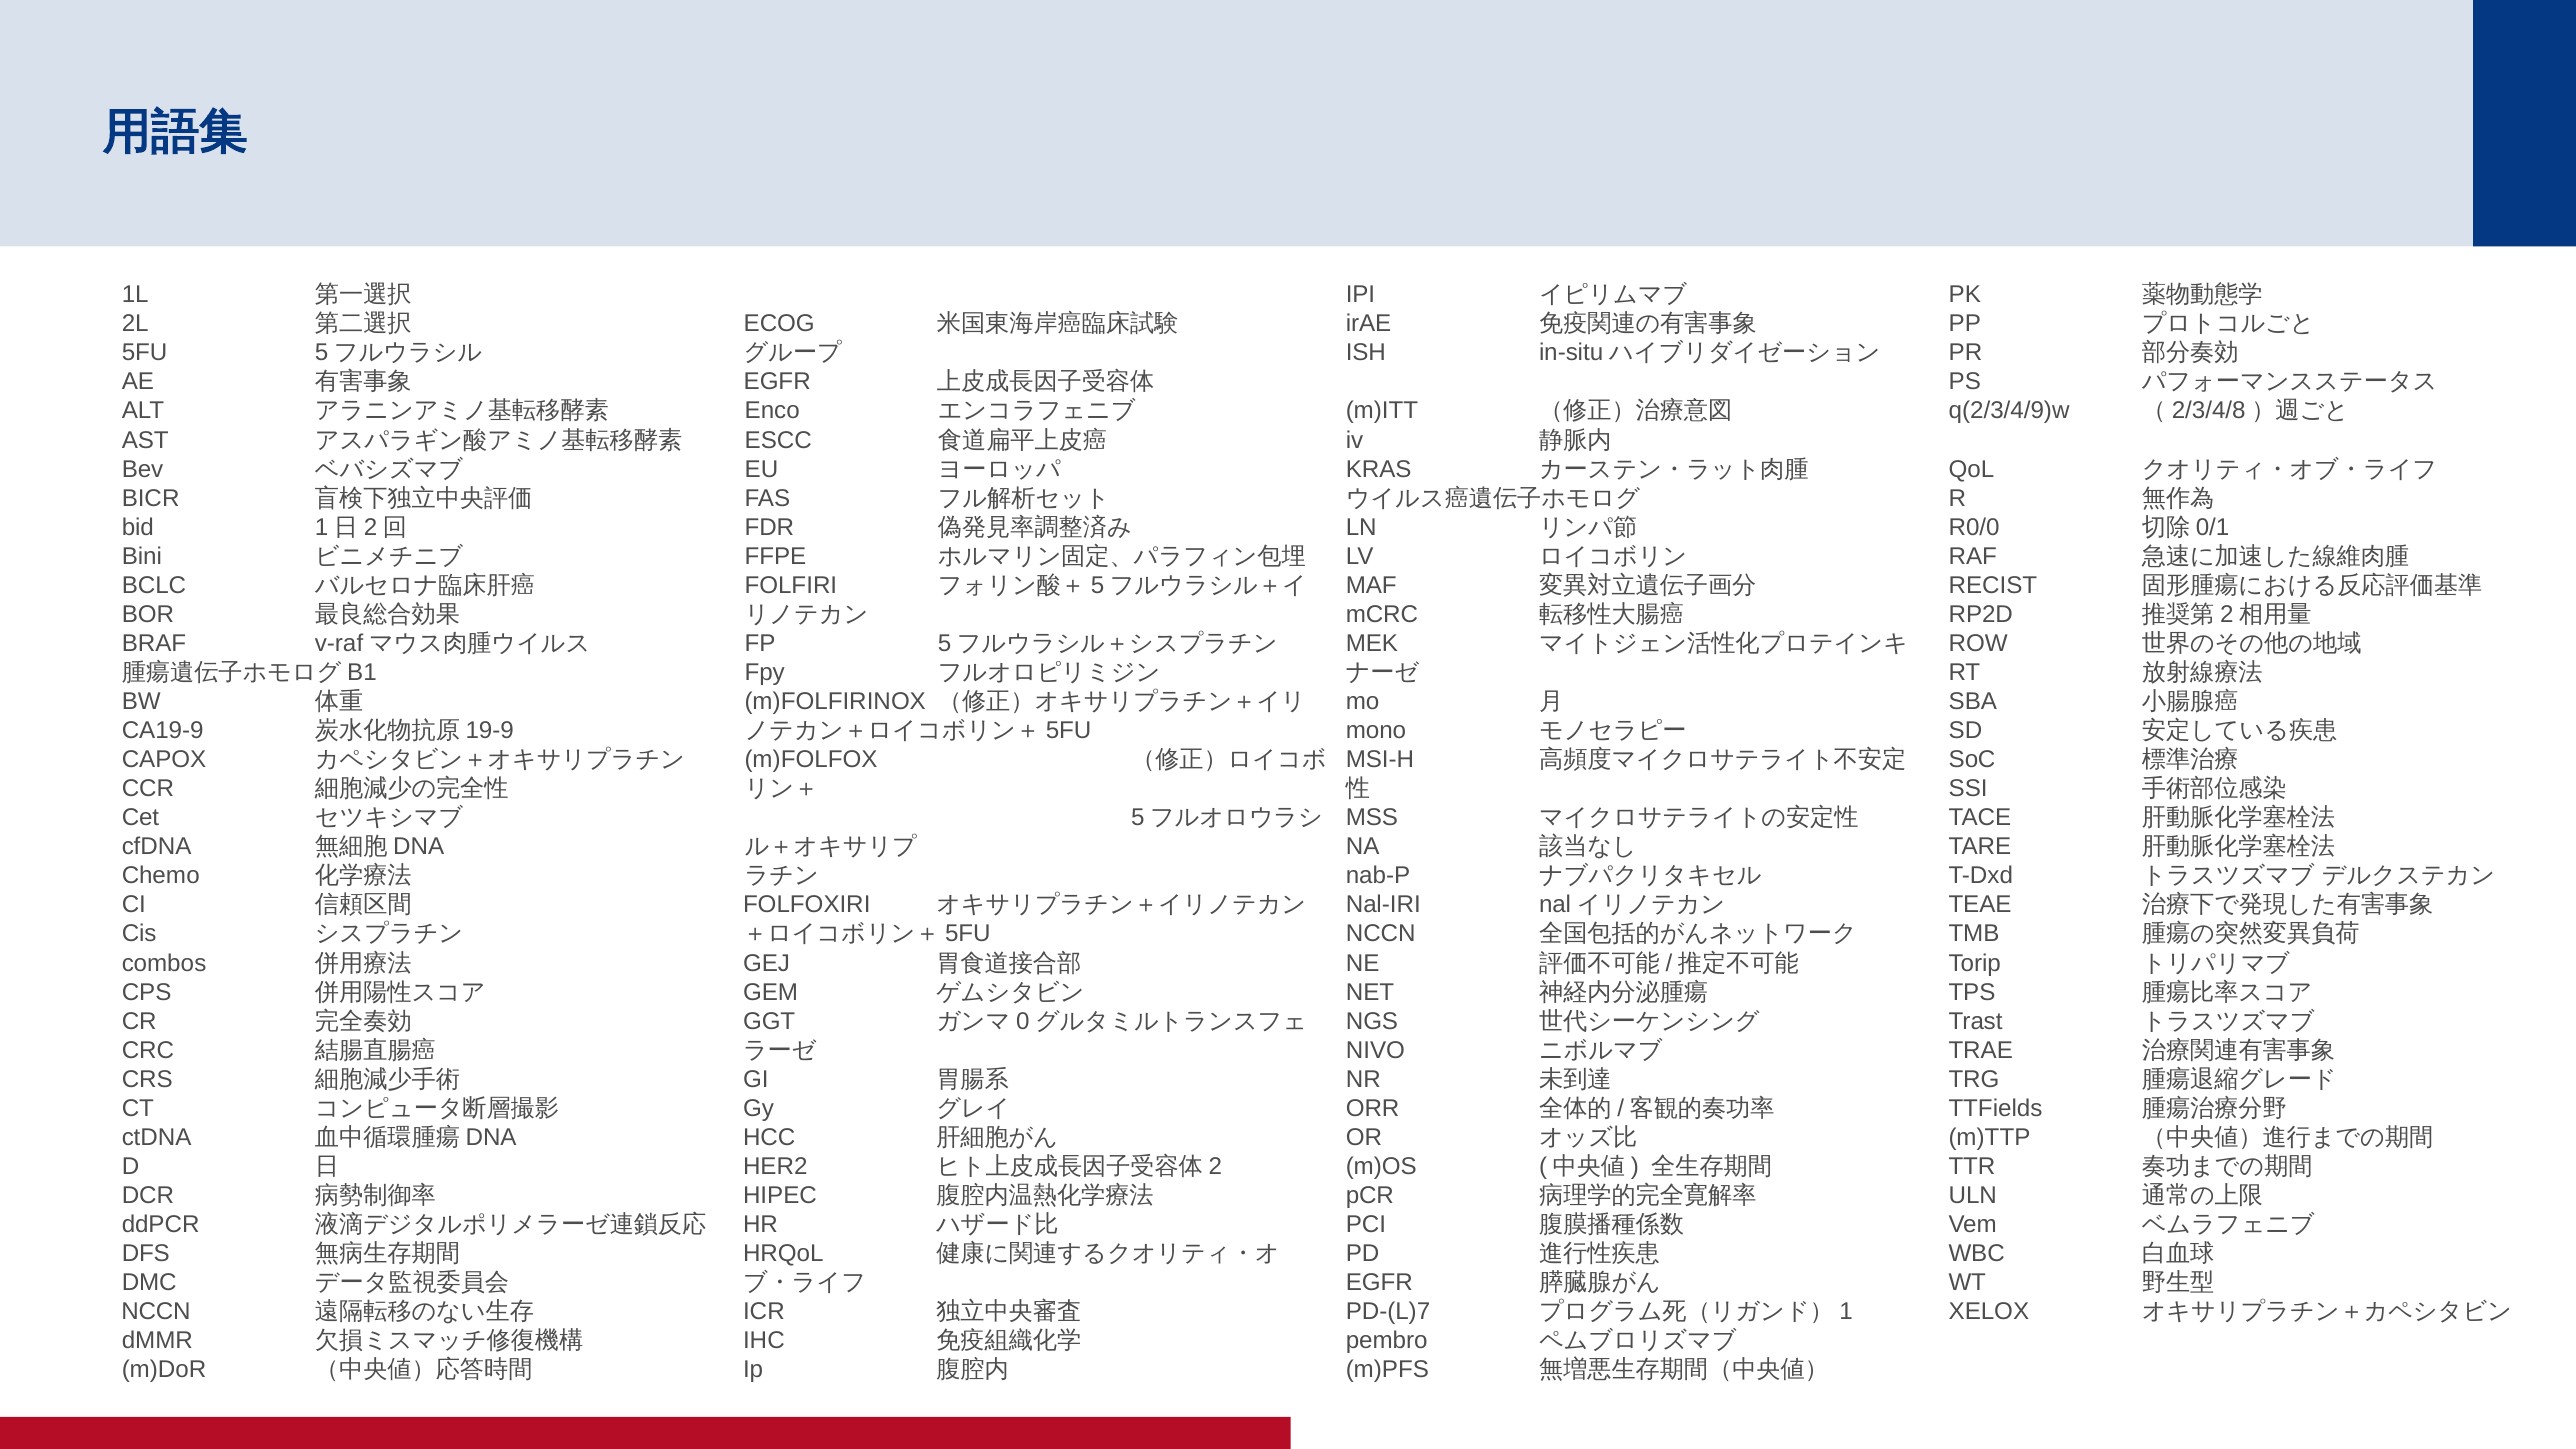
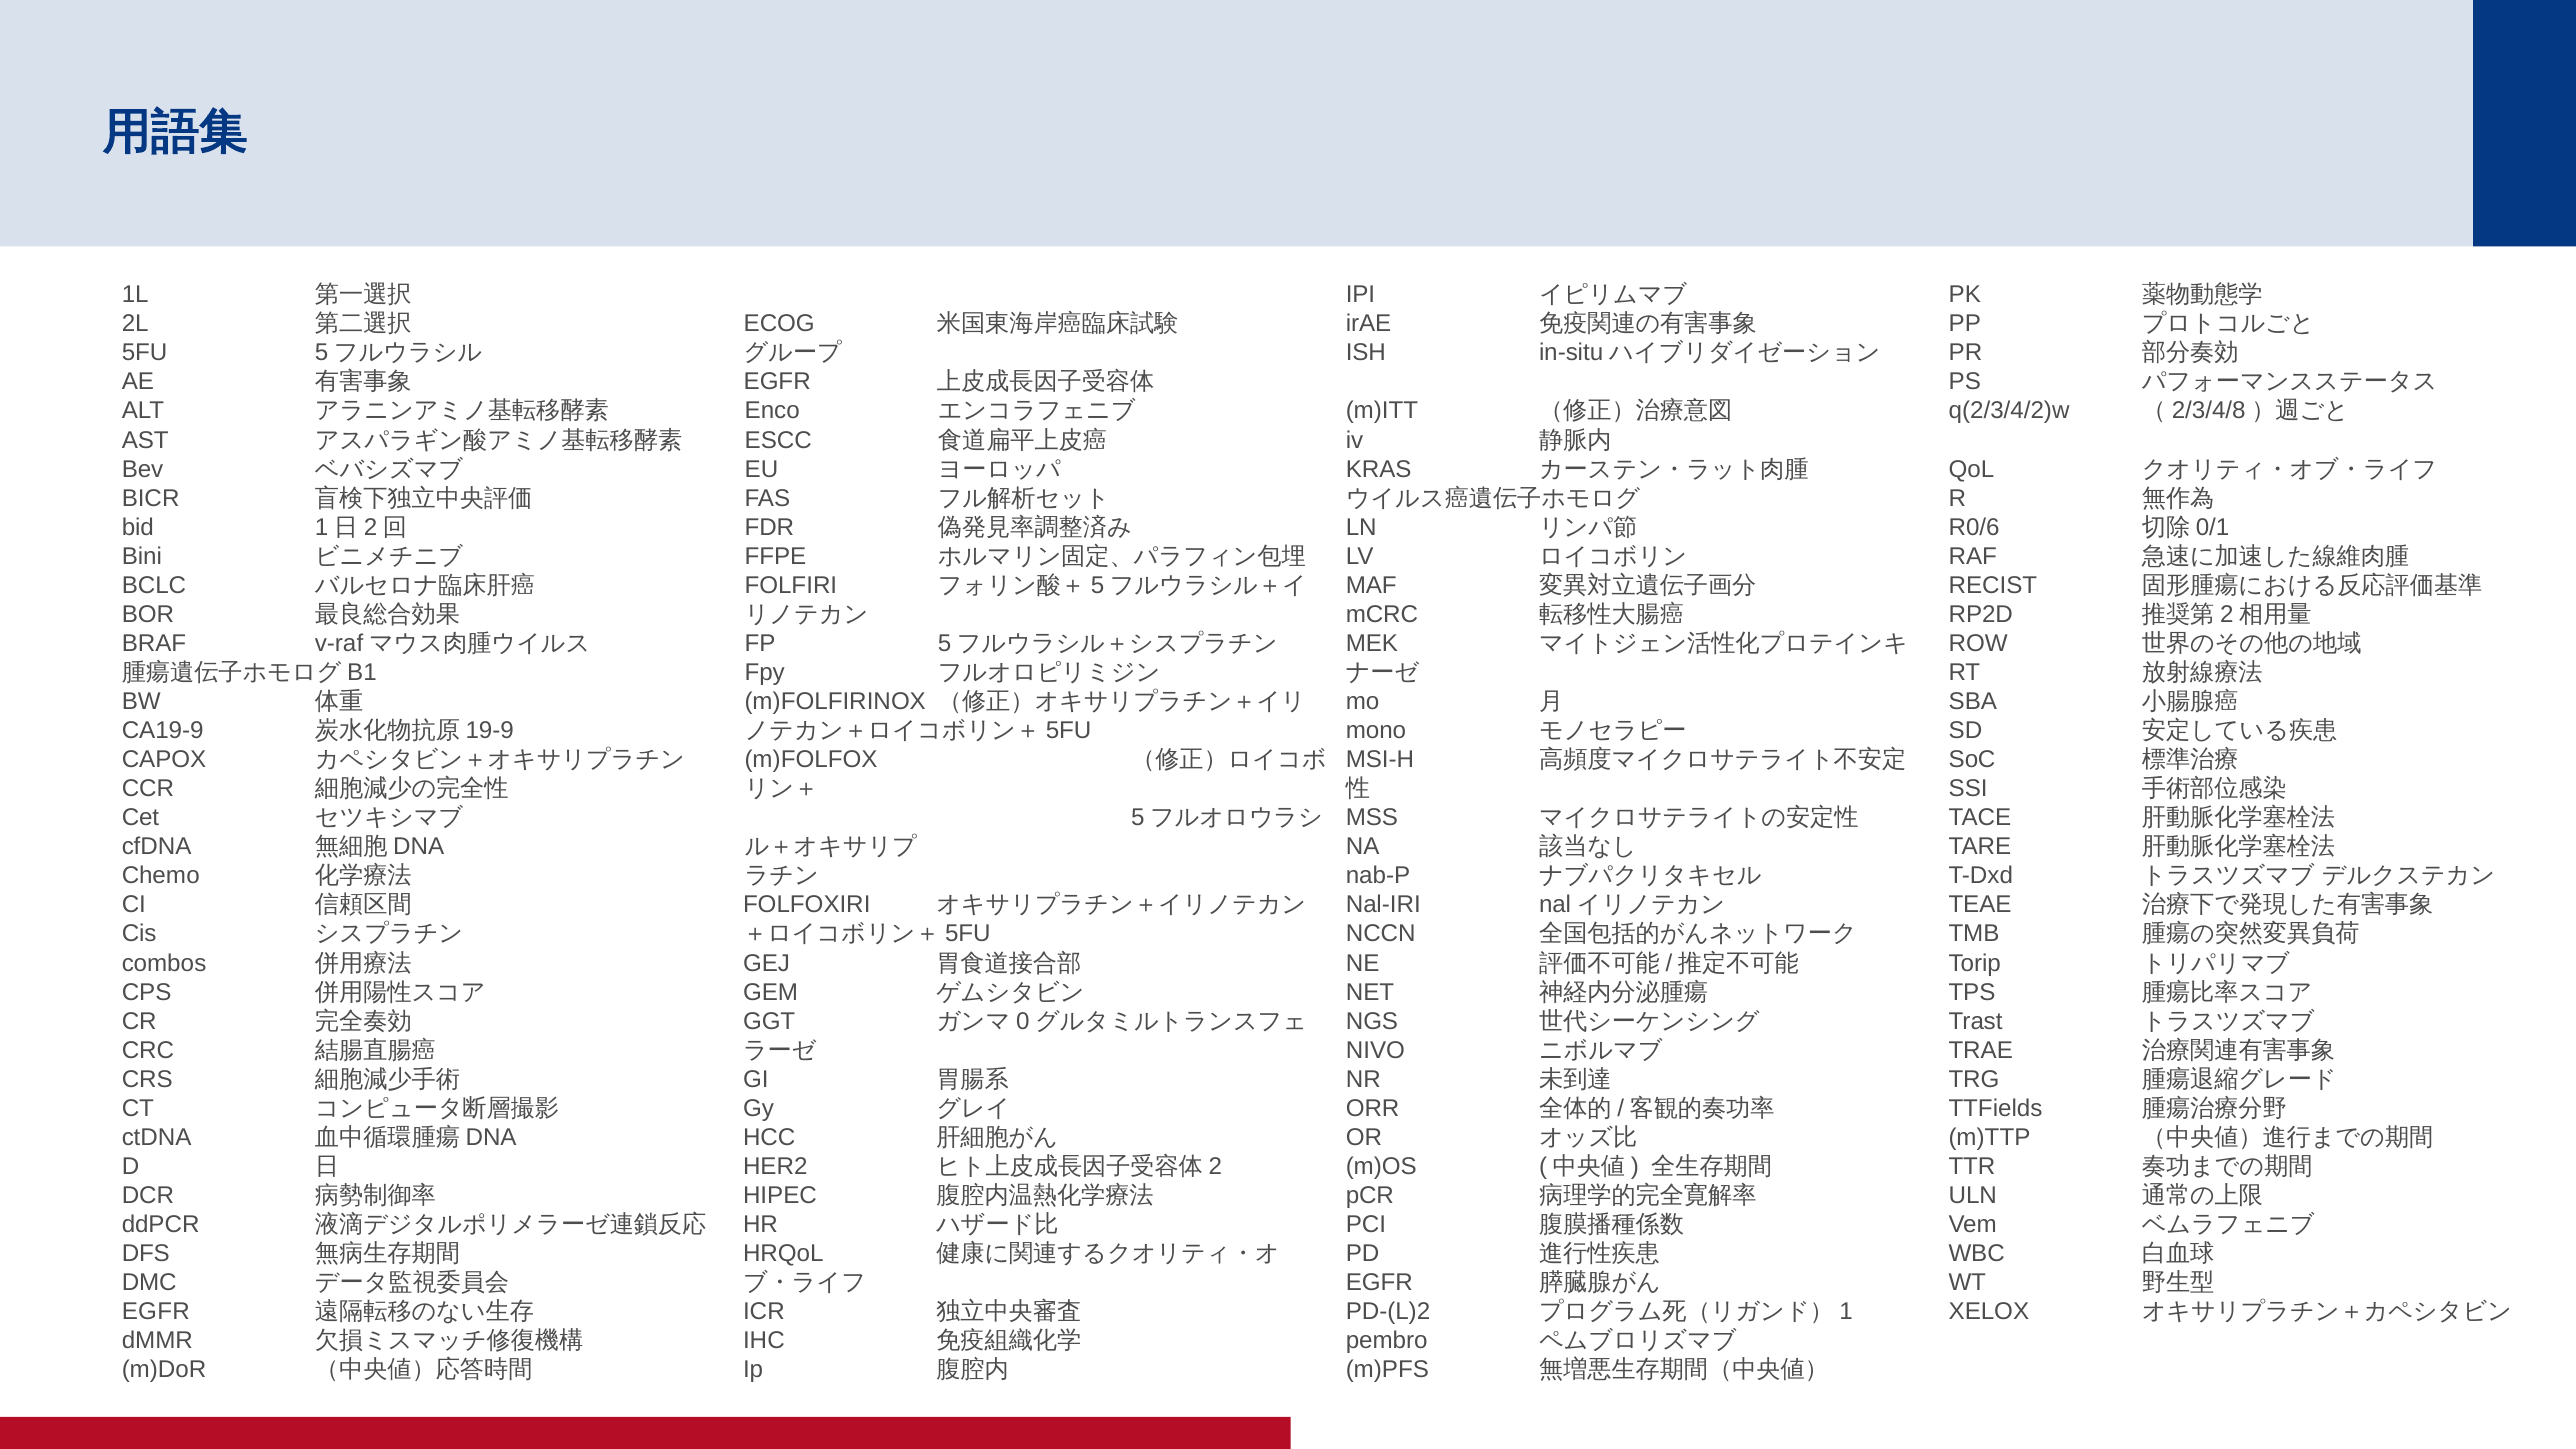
q(2/3/4/9)w: q(2/3/4/9)w -> q(2/3/4/2)w (2009, 411)
R0/0: R0/0 -> R0/6 (1974, 527)
NCCN: NCCN -> EGFR (156, 1312)
PD-(L)7: PD-(L)7 -> PD-(L)2 (1388, 1312)
